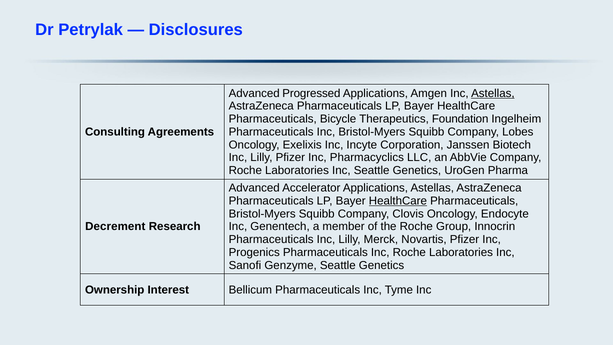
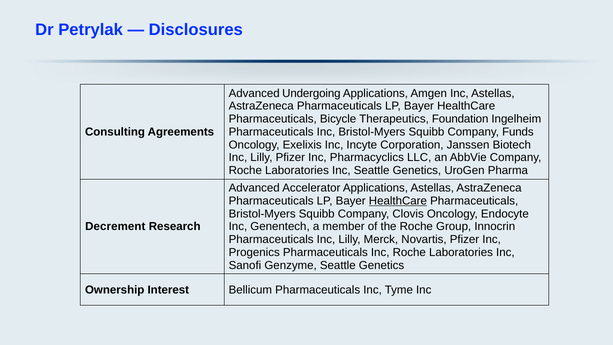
Progressed: Progressed -> Undergoing (311, 93)
Astellas underline: present -> none (493, 93)
Lobes: Lobes -> Funds (518, 132)
